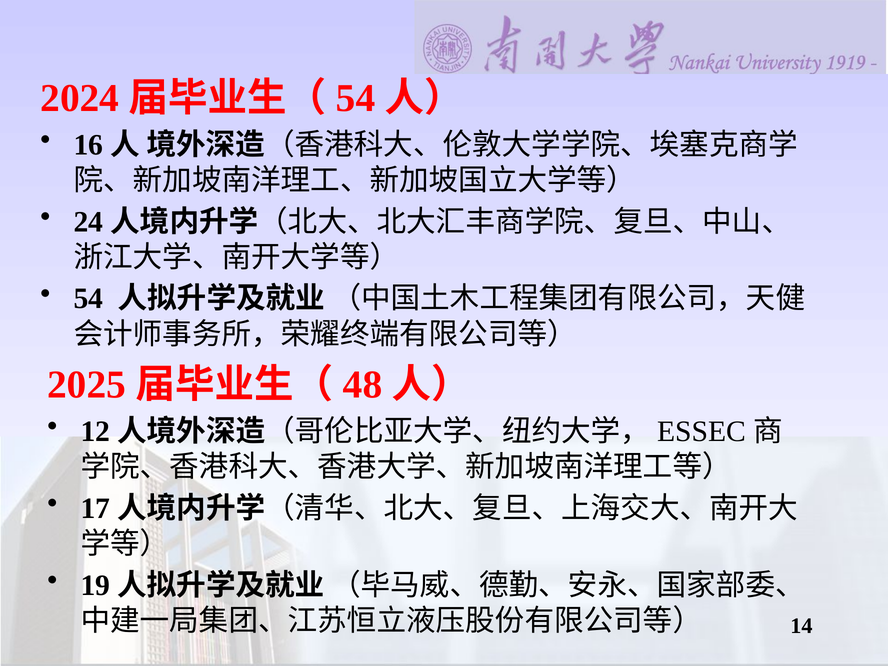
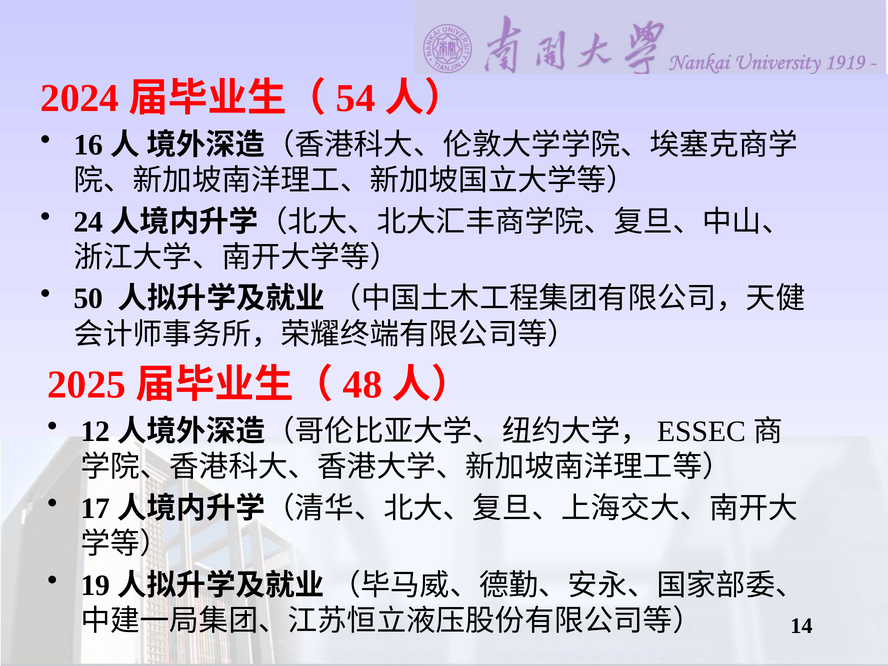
54: 54 -> 50 (88, 299)
